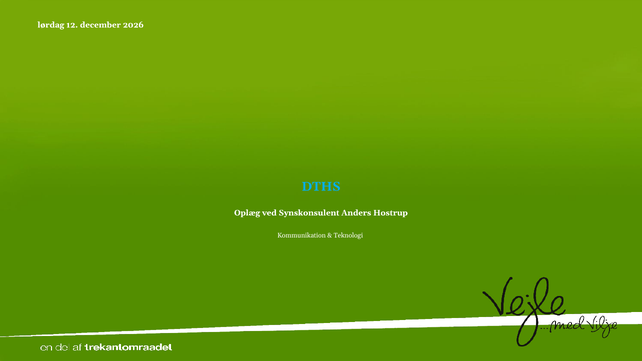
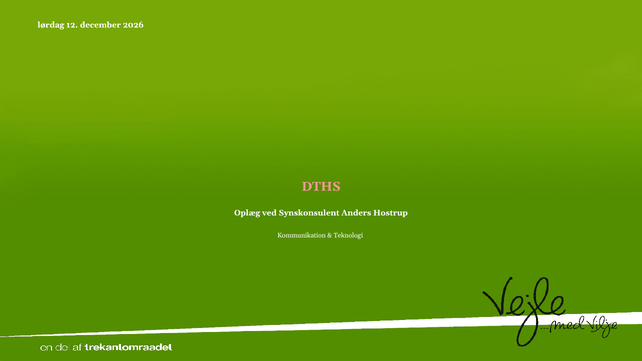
DTHS colour: light blue -> pink (321, 187)
